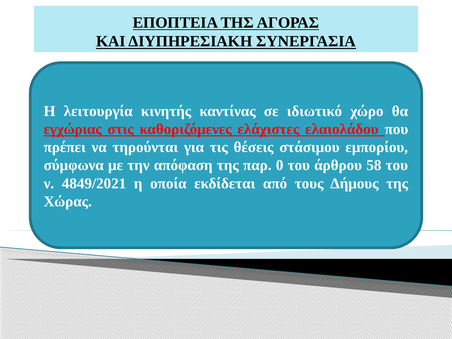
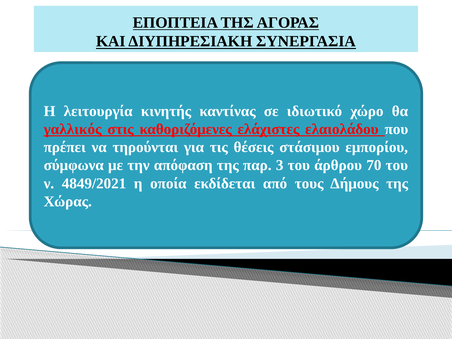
εγχώριας: εγχώριας -> γαλλικός (73, 129)
0: 0 -> 3 (280, 165)
58: 58 -> 70 (374, 165)
